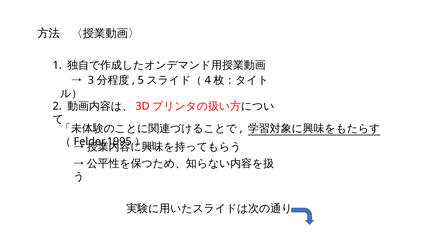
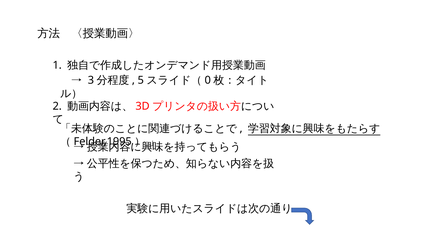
4: 4 -> 0 (208, 80)
